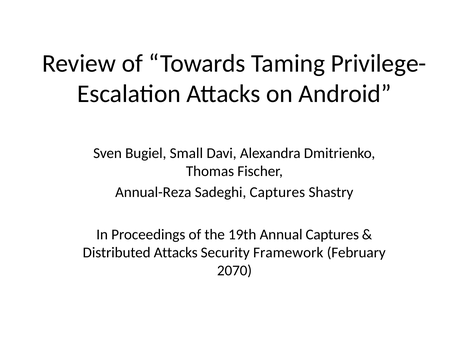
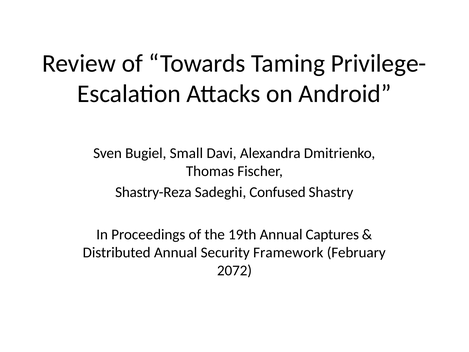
Annual-Reza: Annual-Reza -> Shastry-Reza (153, 192)
Sadeghi Captures: Captures -> Confused (277, 192)
Distributed Attacks: Attacks -> Annual (176, 252)
2070: 2070 -> 2072 (234, 270)
